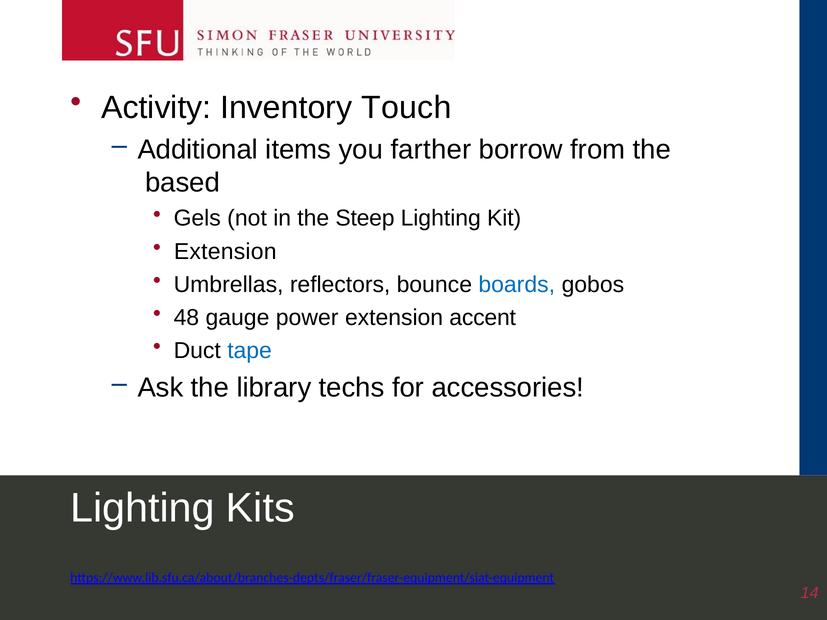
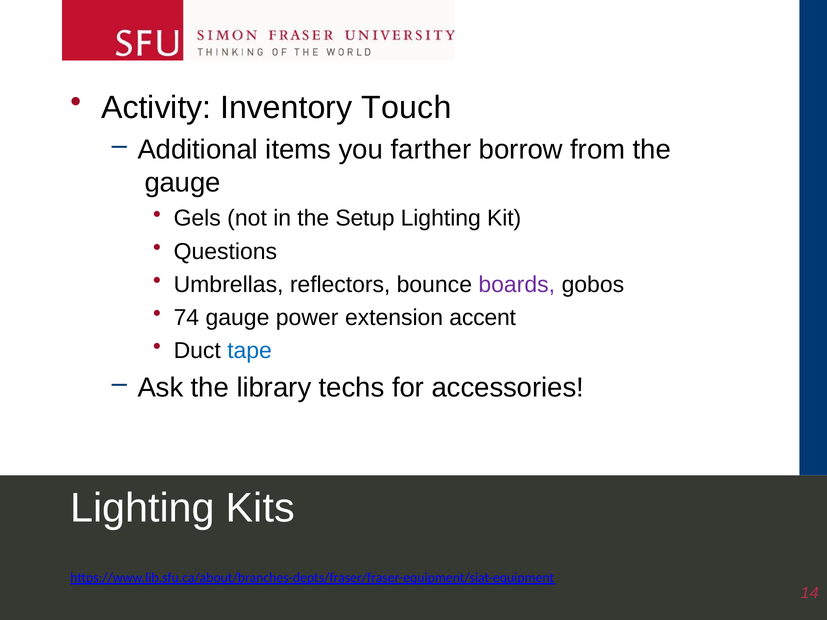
based: based -> gauge (183, 183)
Steep: Steep -> Setup (365, 218)
Extension: Extension -> Questions (225, 252)
boards colour: blue -> purple (517, 285)
48: 48 -> 74 (186, 318)
